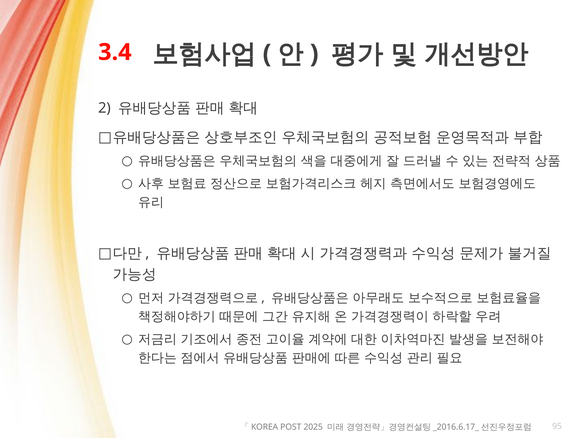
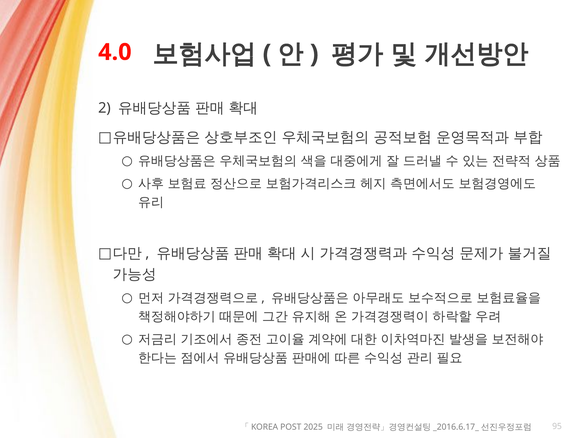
3.4: 3.4 -> 4.0 (115, 52)
